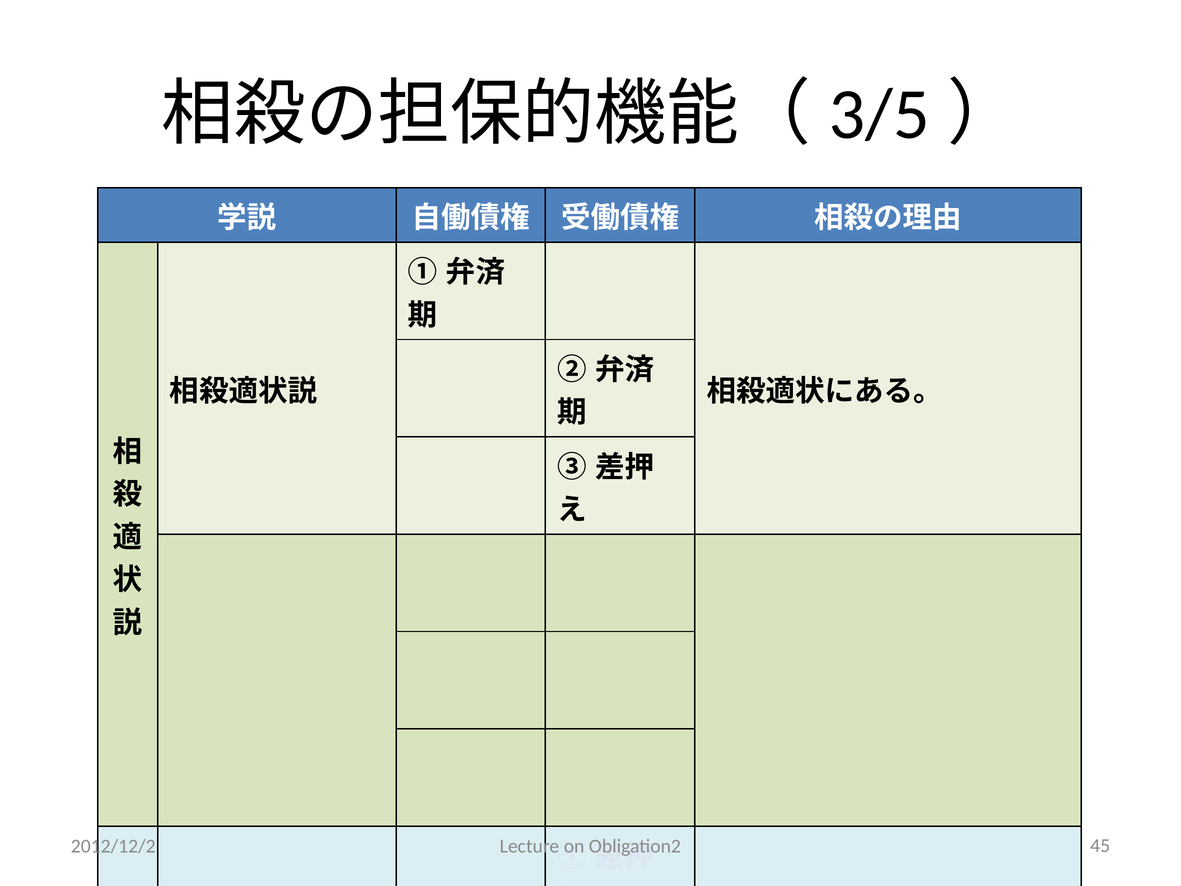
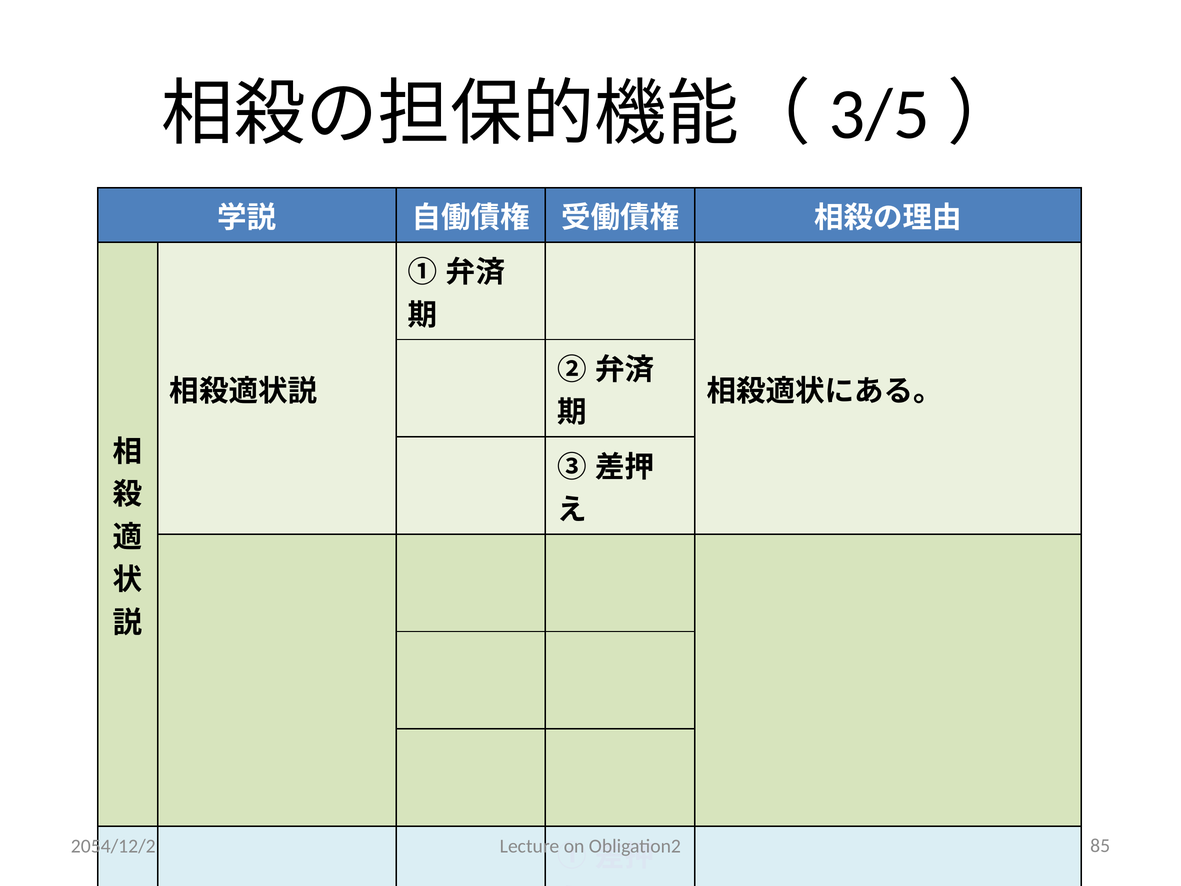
2012/12/2: 2012/12/2 -> 2054/12/2 (113, 846)
45: 45 -> 85 (1100, 846)
